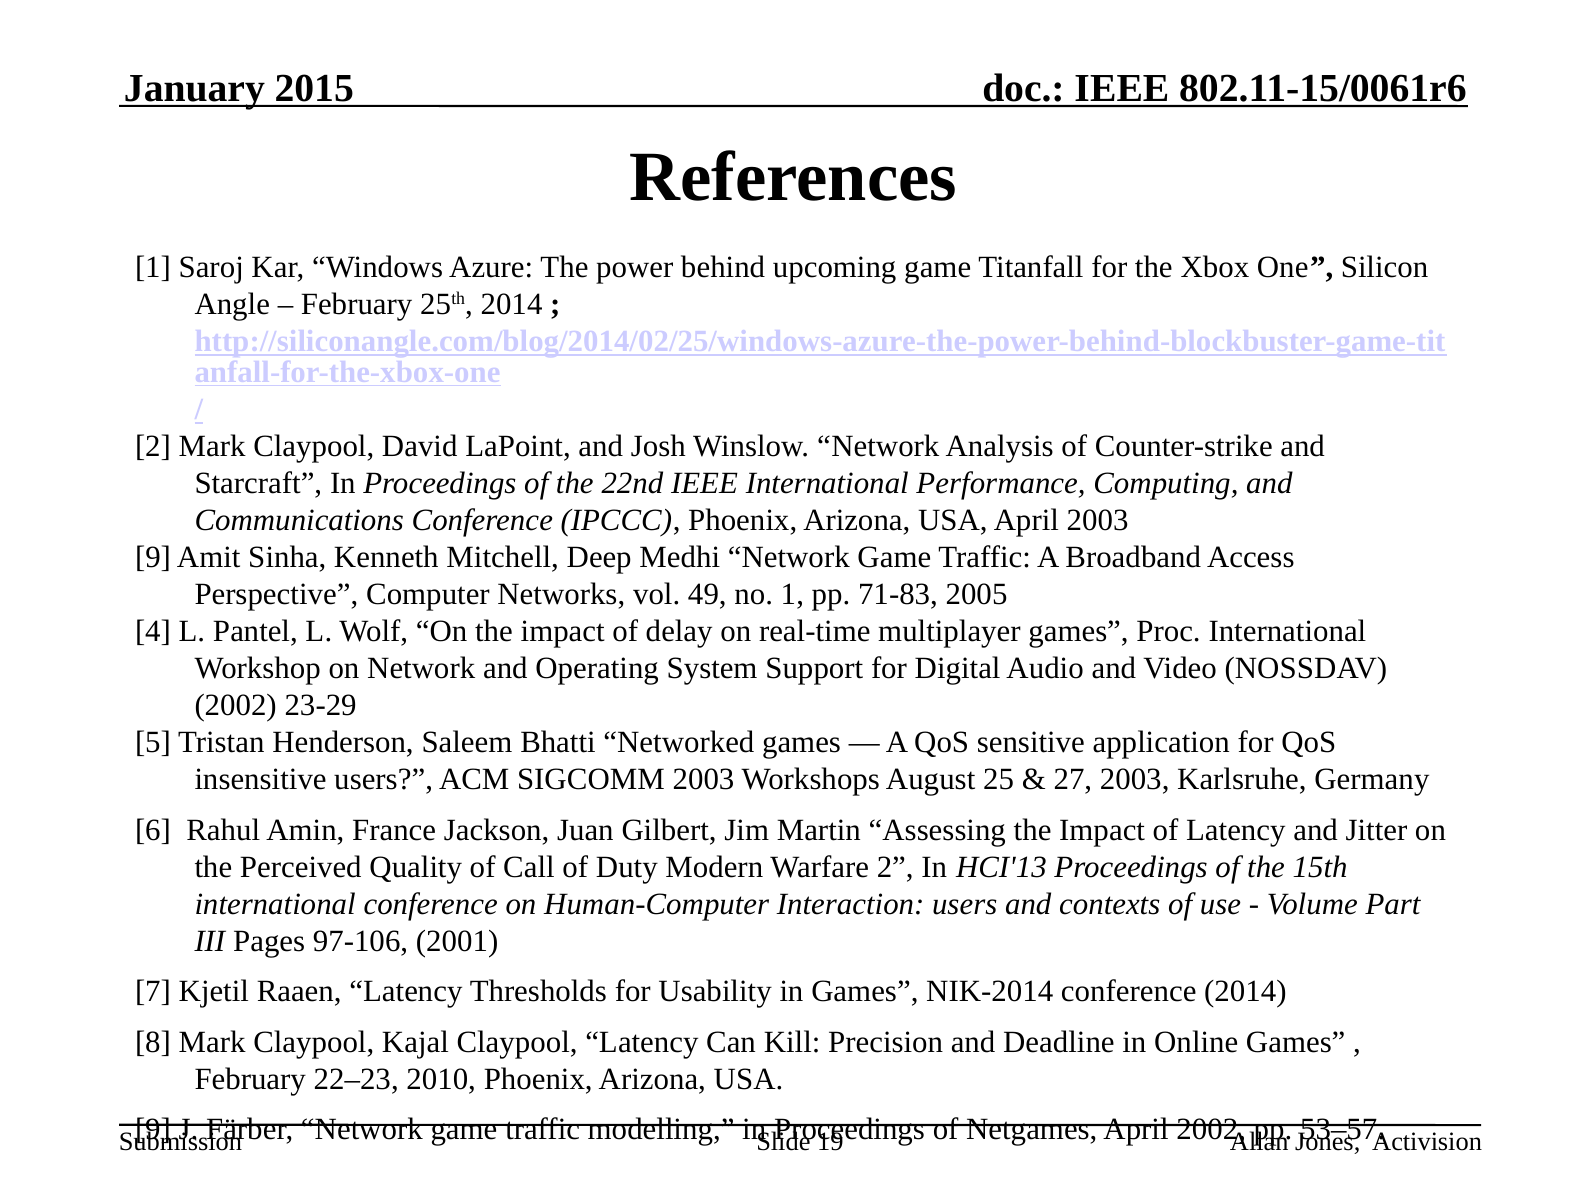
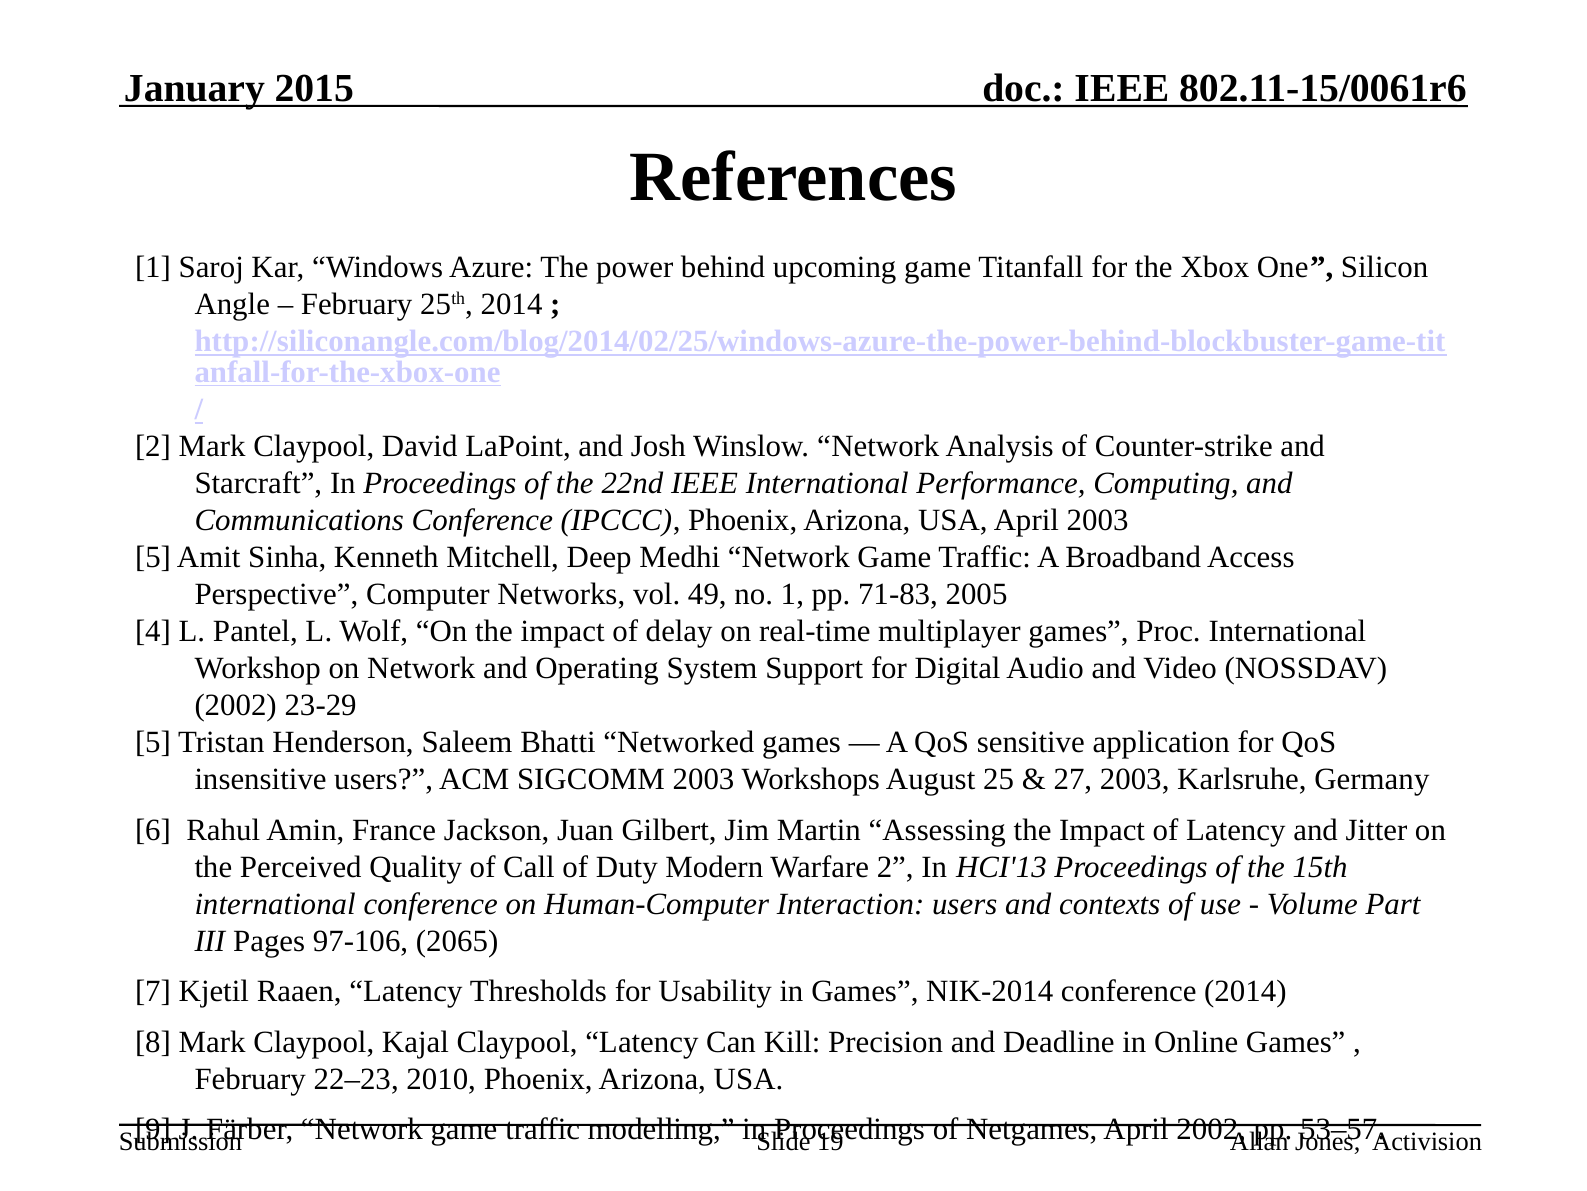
9: 9 -> 5 (153, 557)
2001: 2001 -> 2065 (457, 941)
